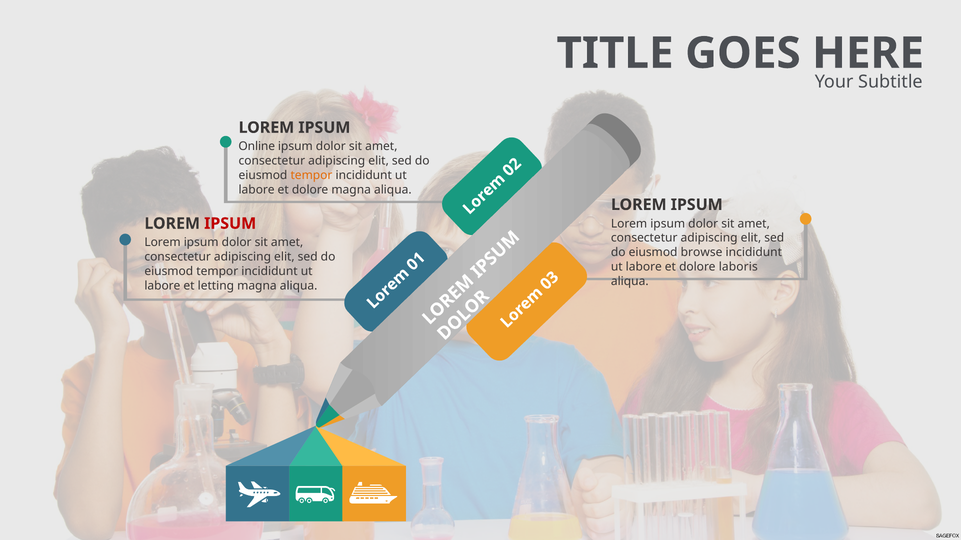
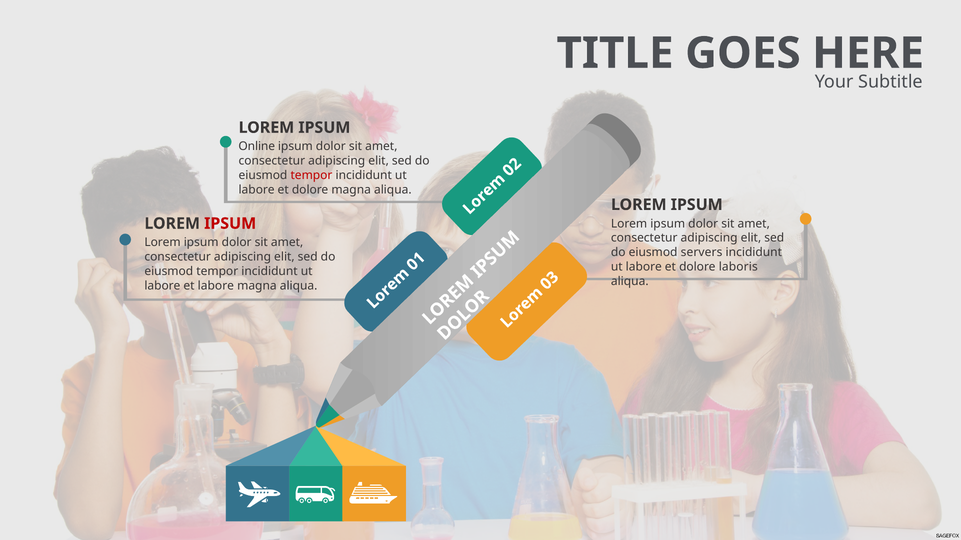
tempor colour: orange -> red (311, 175)
browse: browse -> servers (702, 253)
et letting: letting -> labore (216, 286)
